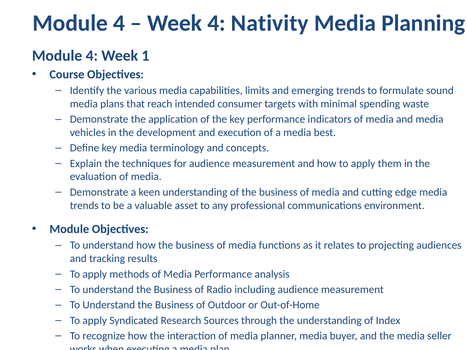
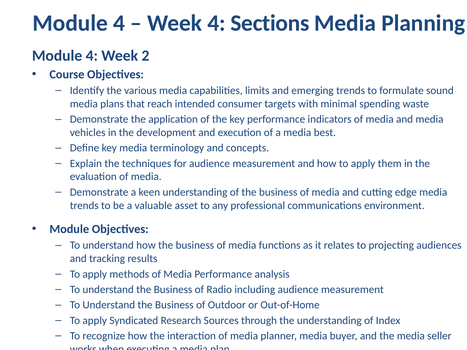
Nativity: Nativity -> Sections (270, 23)
1: 1 -> 2 (146, 56)
